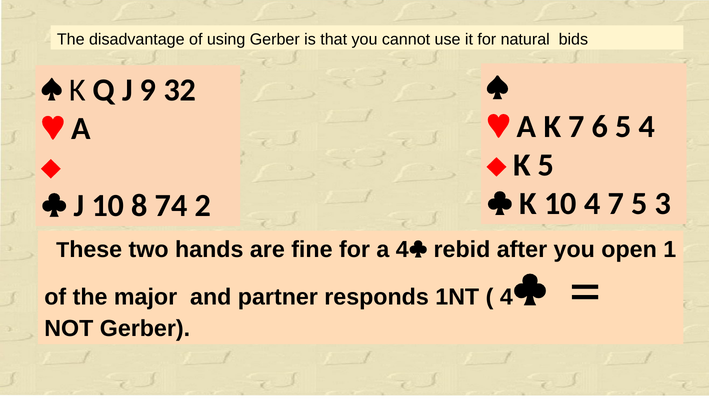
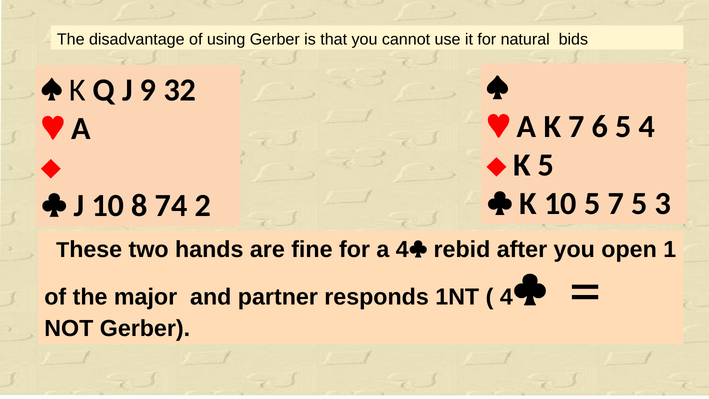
10 4: 4 -> 5 (592, 204)
